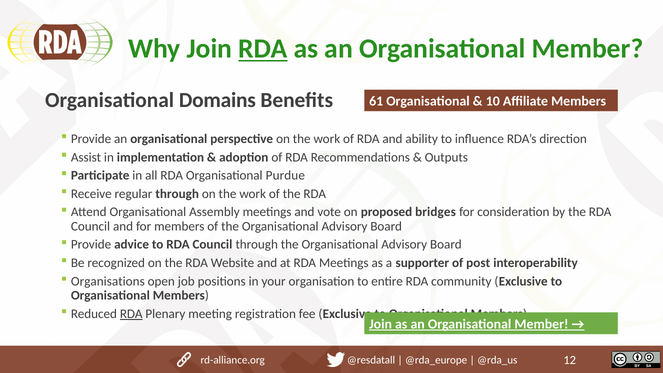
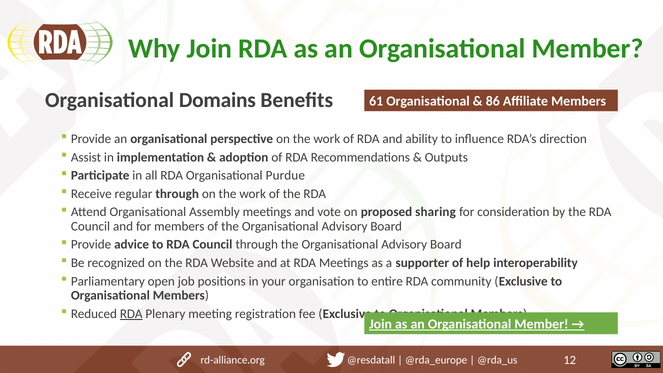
RDA underline: present -> none (263, 49)
10: 10 -> 86 (493, 101)
bridges: bridges -> sharing (436, 212)
post: post -> help (478, 263)
Organisations: Organisations -> Parliamentary (108, 281)
